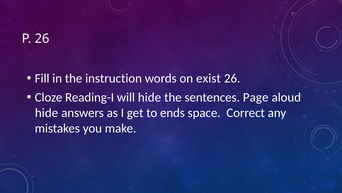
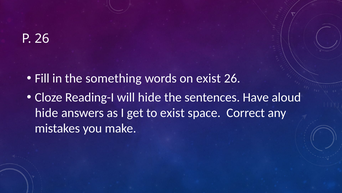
instruction: instruction -> something (114, 78)
Page: Page -> Have (256, 97)
to ends: ends -> exist (172, 113)
